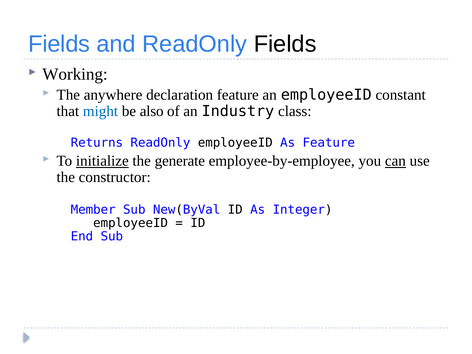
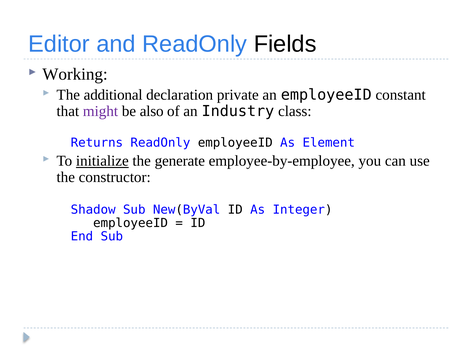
Fields: Fields -> Editor (59, 44)
anywhere: anywhere -> additional (113, 95)
declaration feature: feature -> private (238, 95)
might colour: blue -> purple (100, 111)
As Feature: Feature -> Element (329, 143)
can underline: present -> none (395, 161)
Member: Member -> Shadow (93, 210)
